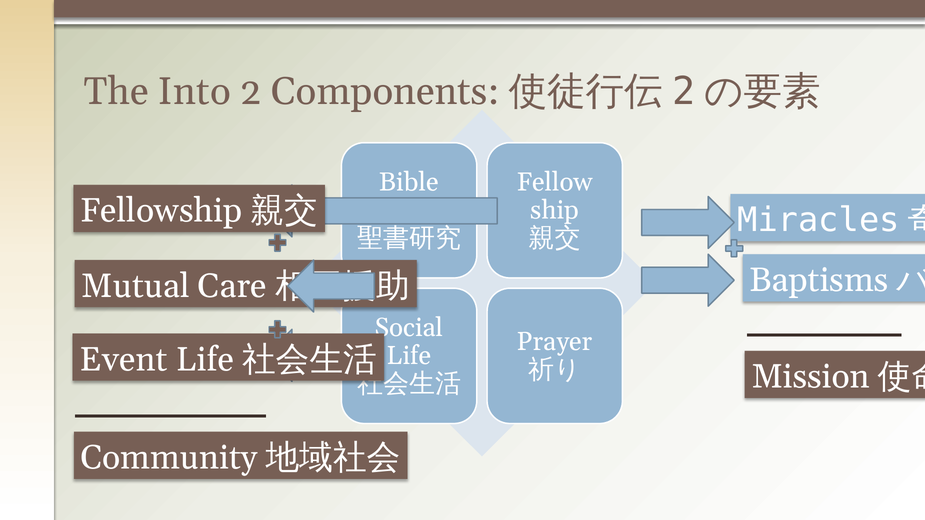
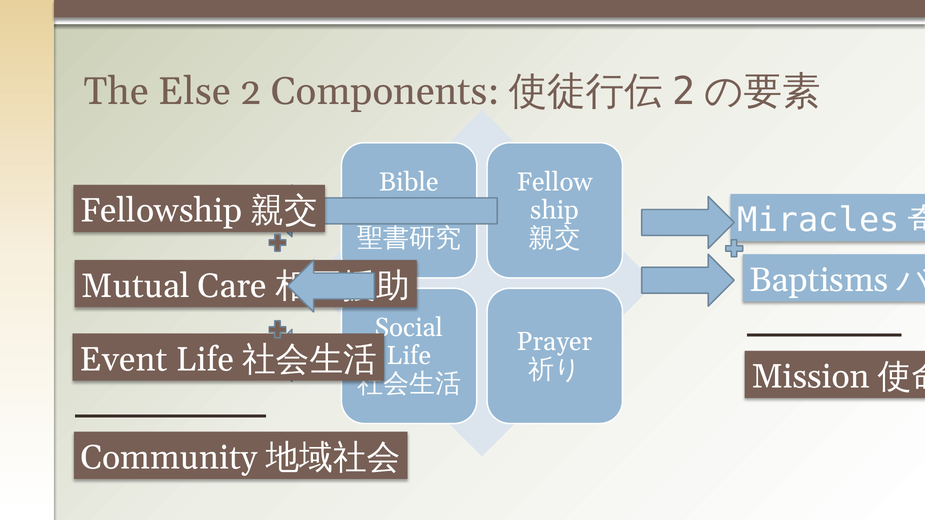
Into: Into -> Else (194, 92)
